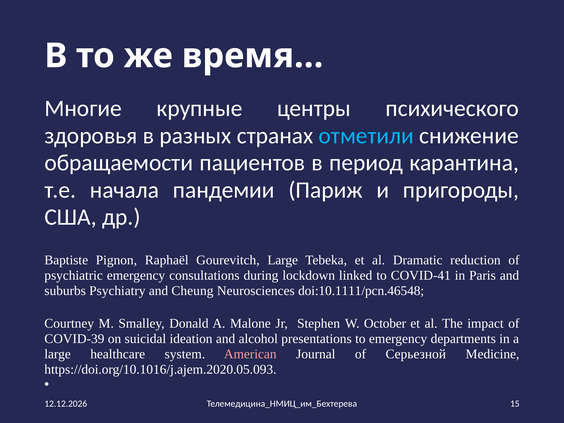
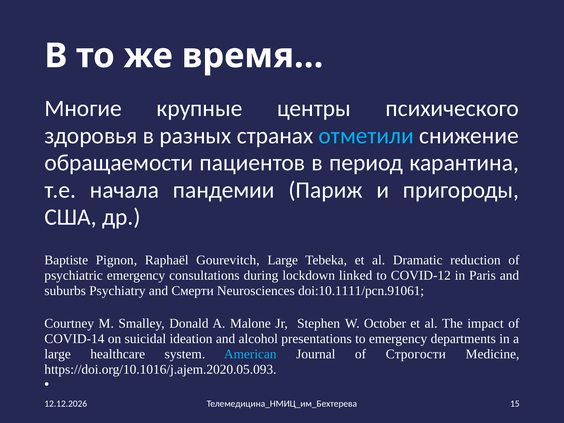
COVID-41: COVID-41 -> COVID-12 (421, 275)
Cheung: Cheung -> Смерти (193, 291)
doi:10.1111/pcn.46548: doi:10.1111/pcn.46548 -> doi:10.1111/pcn.91061 (361, 291)
COVID-39: COVID-39 -> COVID-14 (74, 339)
American colour: pink -> light blue (250, 354)
Серьезной: Серьезной -> Строгости (416, 354)
